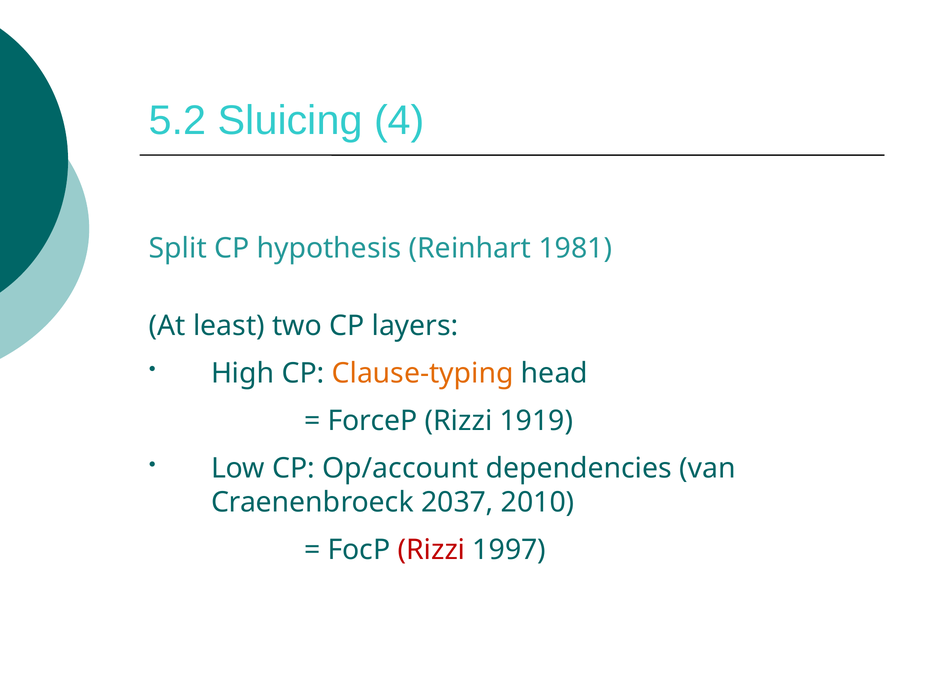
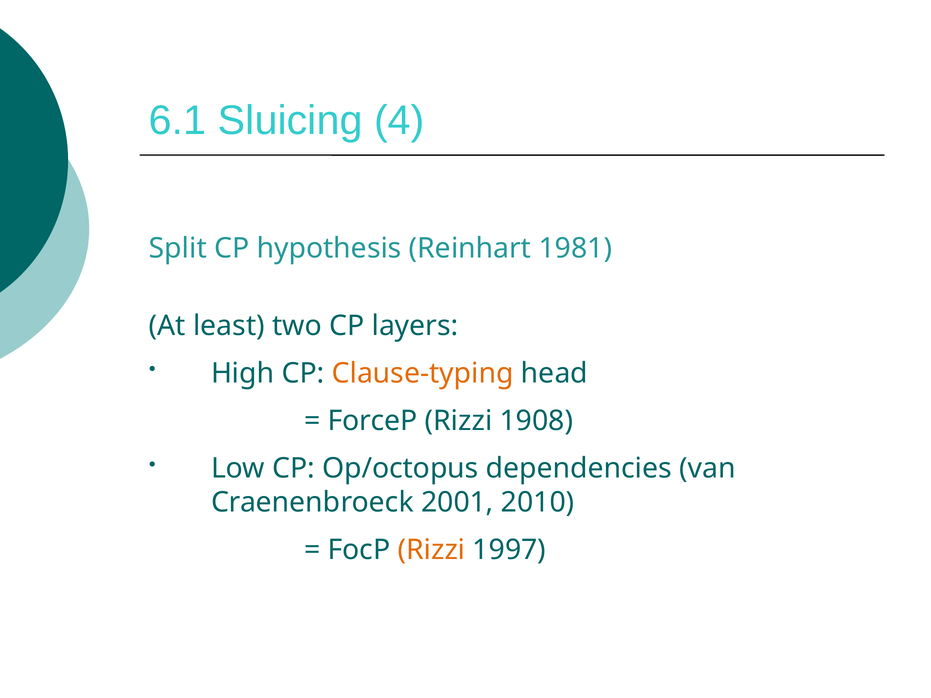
5.2: 5.2 -> 6.1 (178, 120)
1919: 1919 -> 1908 (536, 421)
Op/account: Op/account -> Op/octopus (400, 469)
2037: 2037 -> 2001 (457, 503)
Rizzi colour: red -> orange (432, 550)
